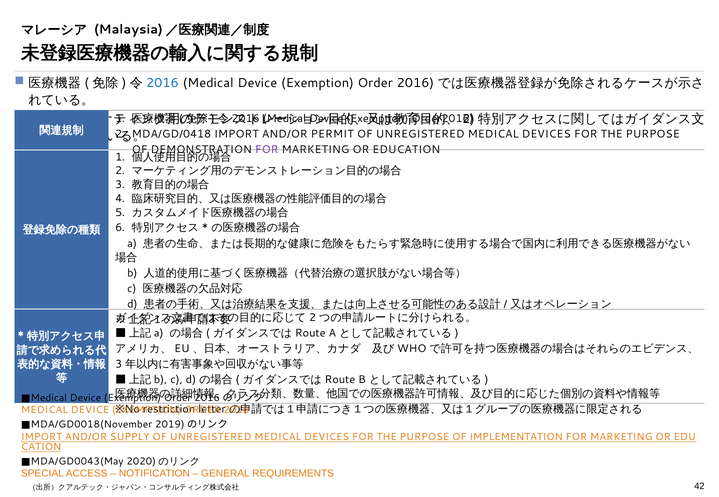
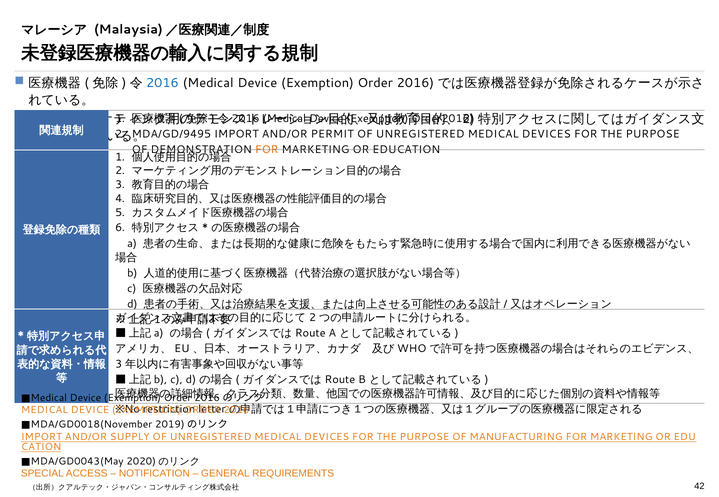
MDA/GD/0418: MDA/GD/0418 -> MDA/GD/9495 (171, 134)
FOR colour: purple -> orange (267, 150)
IMPLEMENTATION: IMPLEMENTATION -> MANUFACTURING (516, 437)
